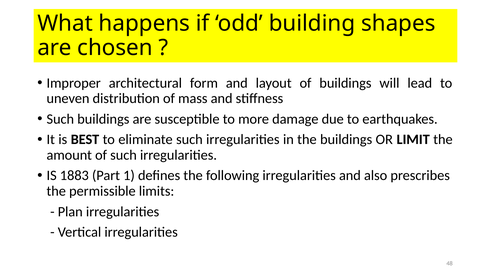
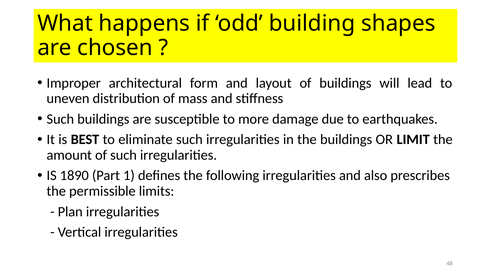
1883: 1883 -> 1890 (74, 175)
